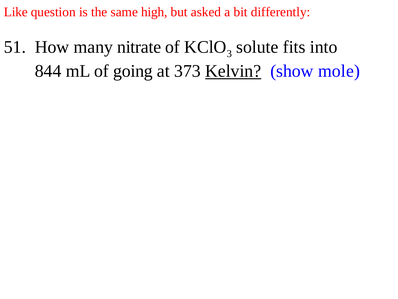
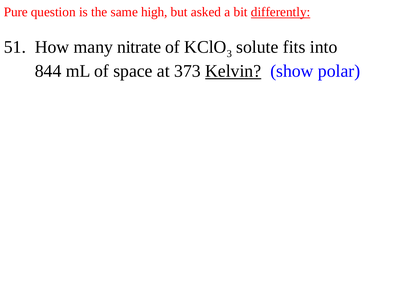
Like: Like -> Pure (16, 12)
differently underline: none -> present (281, 12)
going: going -> space (133, 71)
mole: mole -> polar (339, 71)
